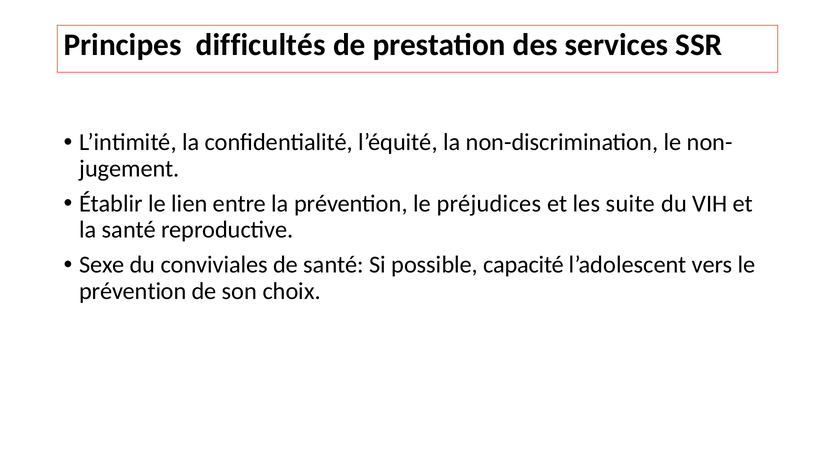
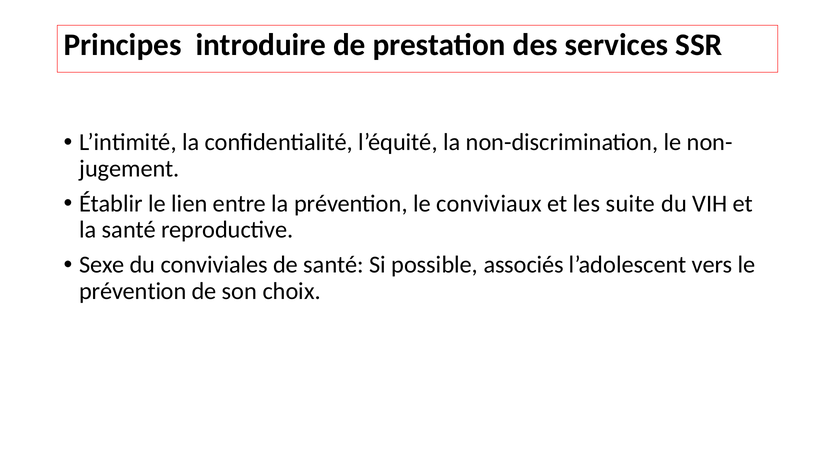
difficultés: difficultés -> introduire (261, 45)
préjudices: préjudices -> conviviaux (489, 204)
capacité: capacité -> associés (524, 265)
